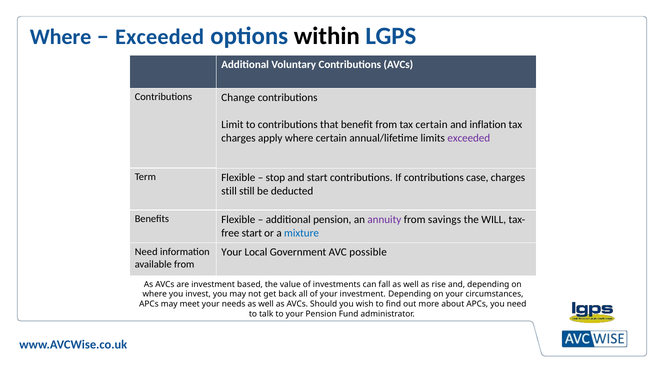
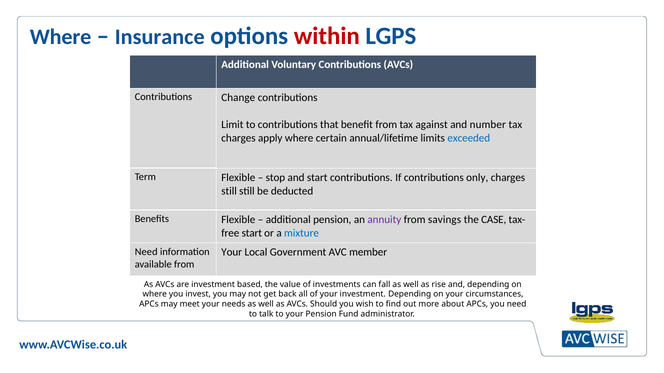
Exceeded: Exceeded -> Insurance (160, 37)
within colour: black -> red (327, 36)
tax certain: certain -> against (432, 125)
inflation: inflation -> number (488, 125)
exceeded colour: purple -> blue (469, 138)
case: case -> only (477, 178)
WILL: WILL -> CASE (494, 220)
possible: possible -> member (368, 252)
